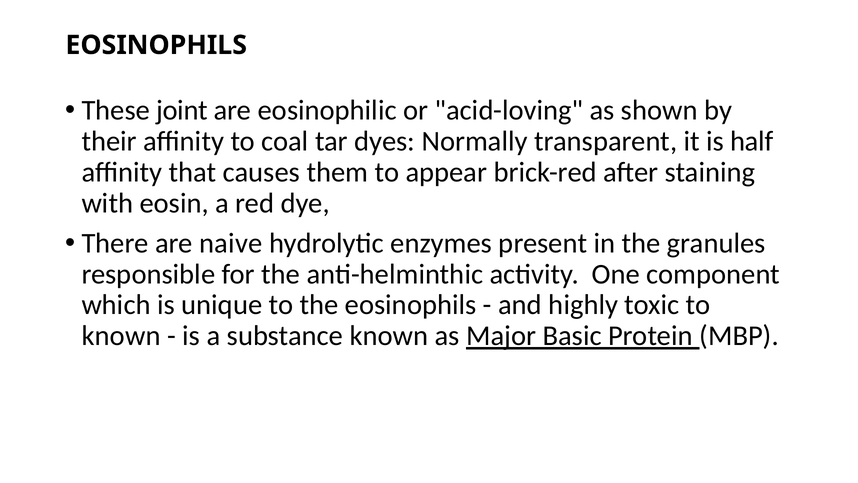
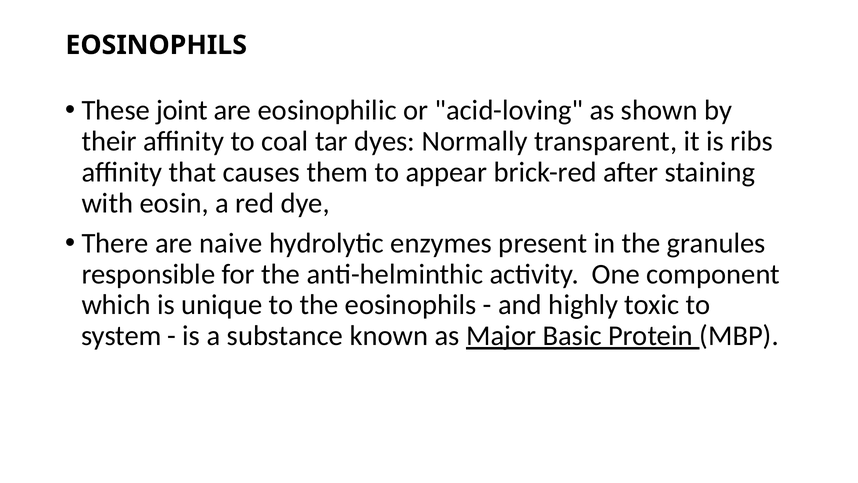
half: half -> ribs (752, 141)
known: known -> system (121, 336)
